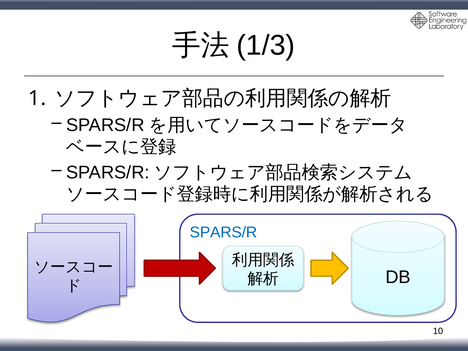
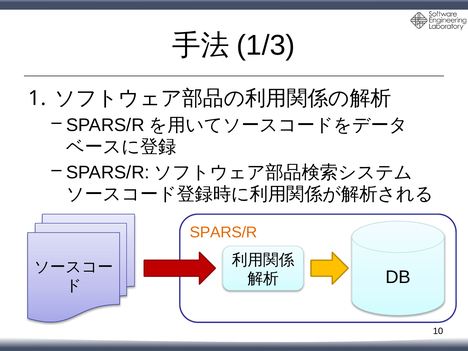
SPARS/R colour: blue -> orange (223, 232)
